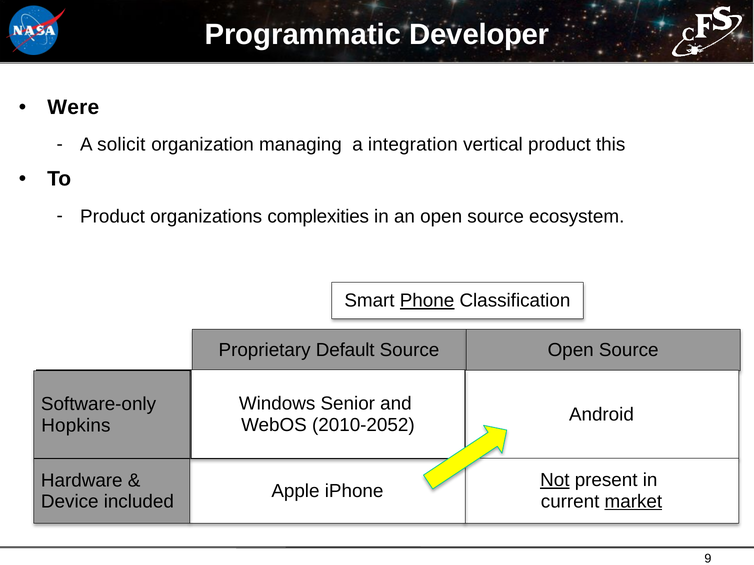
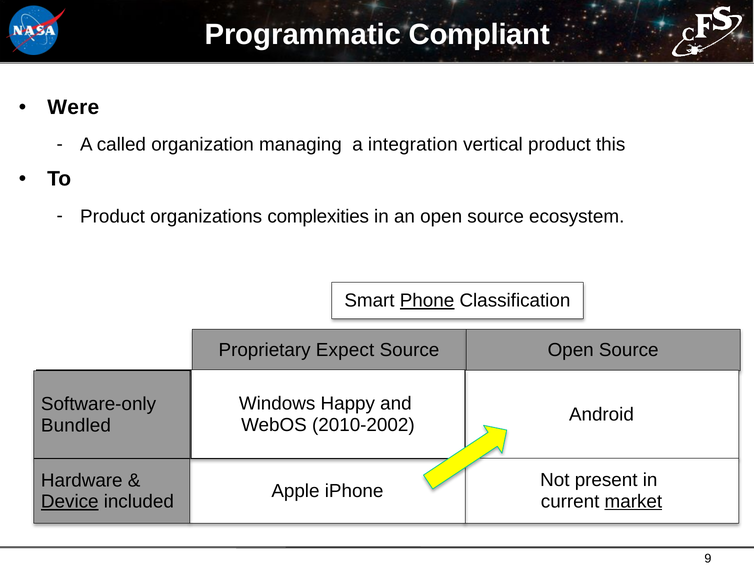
Developer: Developer -> Compliant (479, 35)
solicit: solicit -> called (121, 145)
Default: Default -> Expect (345, 350)
Senior: Senior -> Happy (348, 404)
2010-2052: 2010-2052 -> 2010-2002 (363, 425)
Hopkins: Hopkins -> Bundled (76, 426)
Not underline: present -> none (555, 481)
Device underline: none -> present (70, 502)
